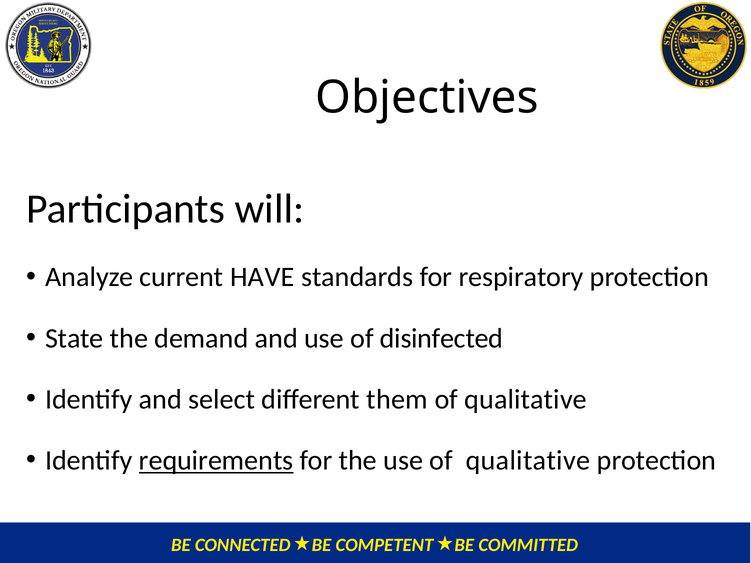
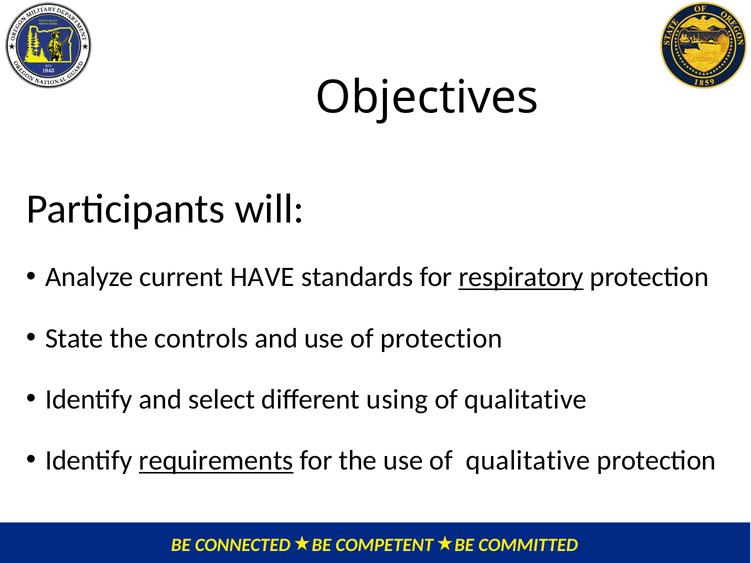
respiratory underline: none -> present (521, 277)
demand: demand -> controls (201, 338)
of disinfected: disinfected -> protection (441, 338)
them: them -> using (397, 400)
